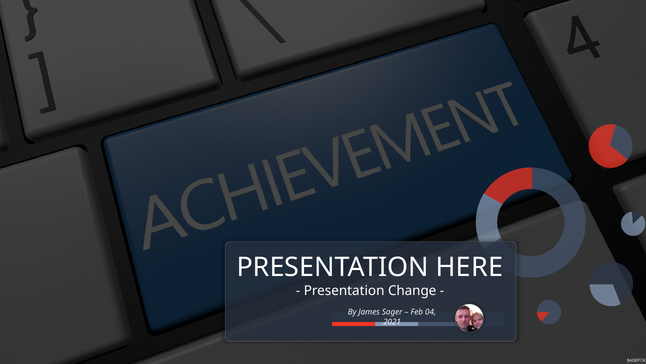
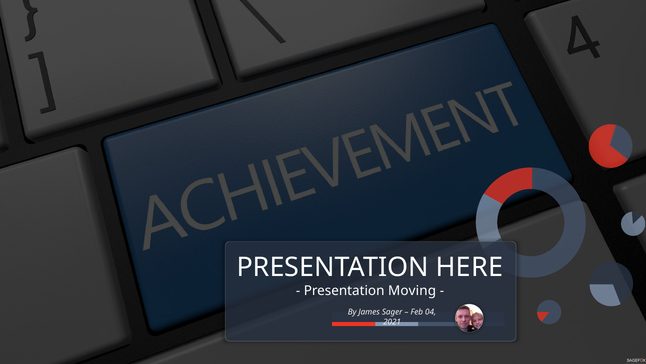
Change: Change -> Moving (412, 290)
